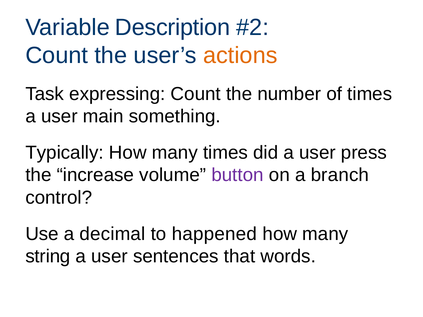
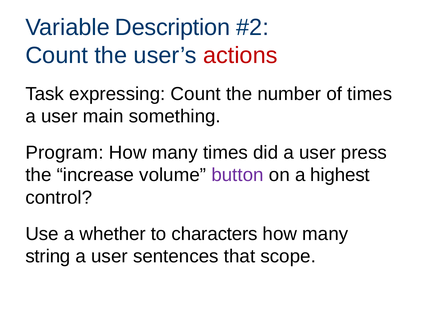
actions colour: orange -> red (240, 56)
Typically: Typically -> Program (64, 153)
branch: branch -> highest (340, 175)
decimal: decimal -> whether (113, 234)
happened: happened -> characters (215, 234)
words: words -> scope (288, 257)
